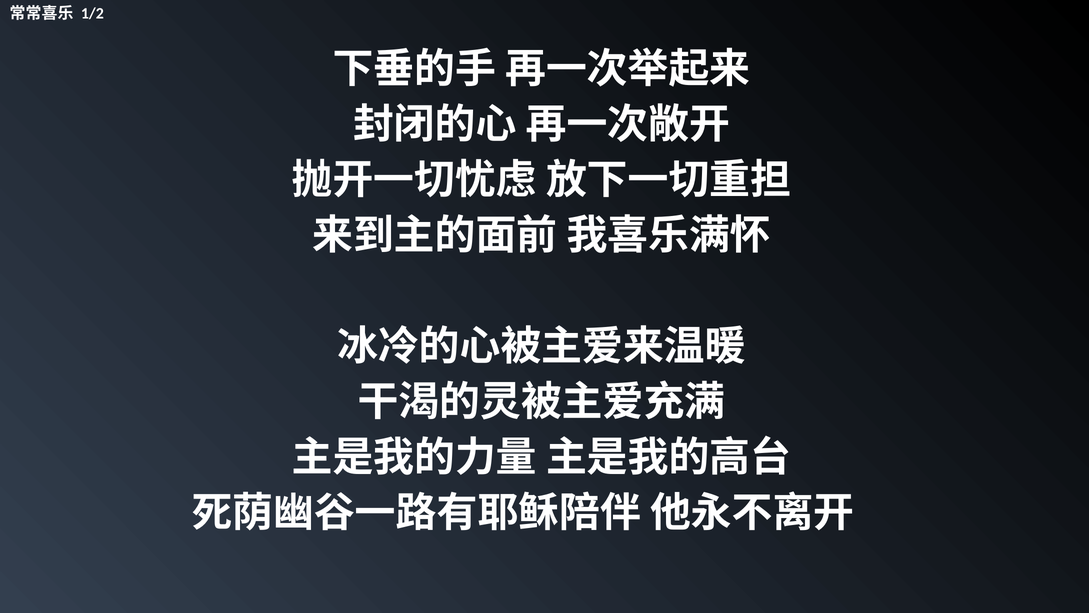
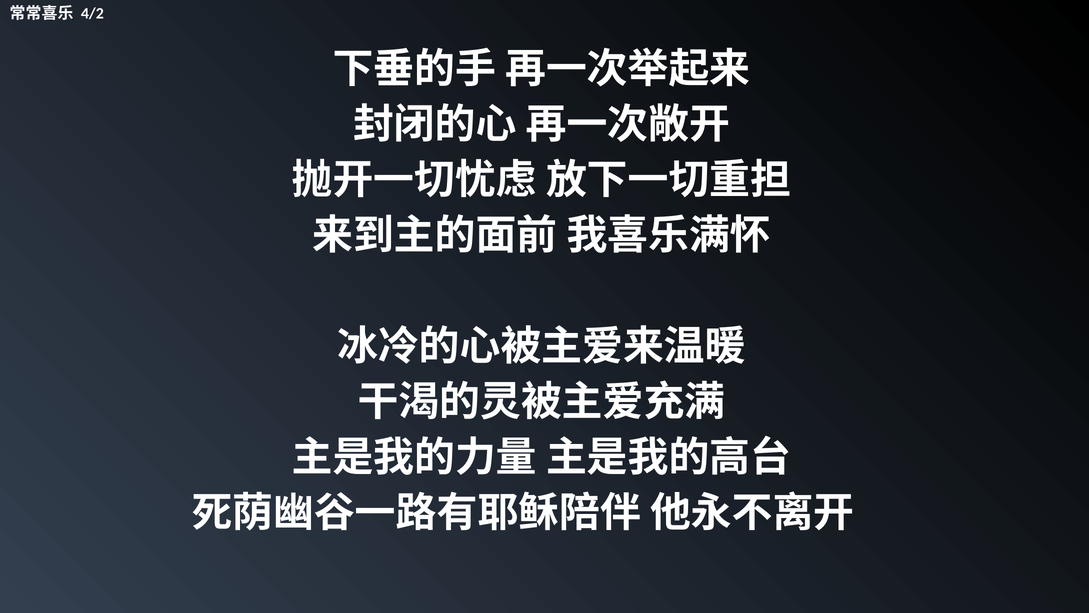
1/2: 1/2 -> 4/2 (92, 13)
